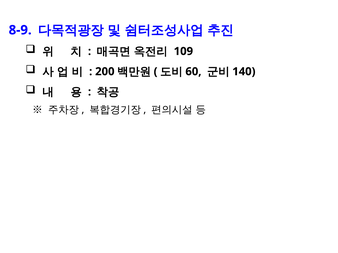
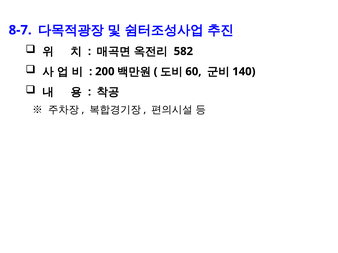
8-9: 8-9 -> 8-7 (20, 30)
109: 109 -> 582 (183, 51)
